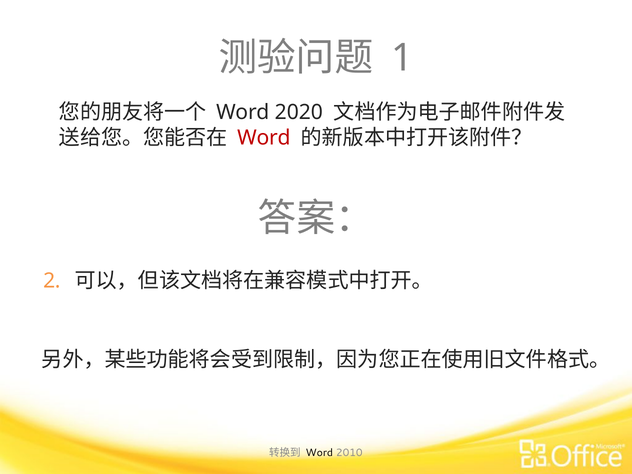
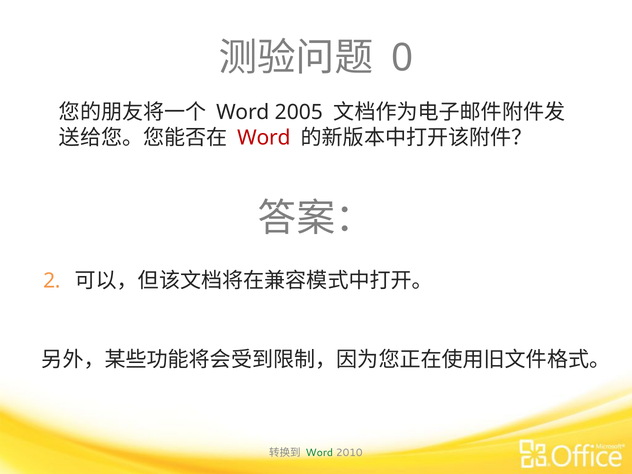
1: 1 -> 0 (402, 58)
2020: 2020 -> 2005 (299, 112)
Word colour: black -> green (319, 453)
